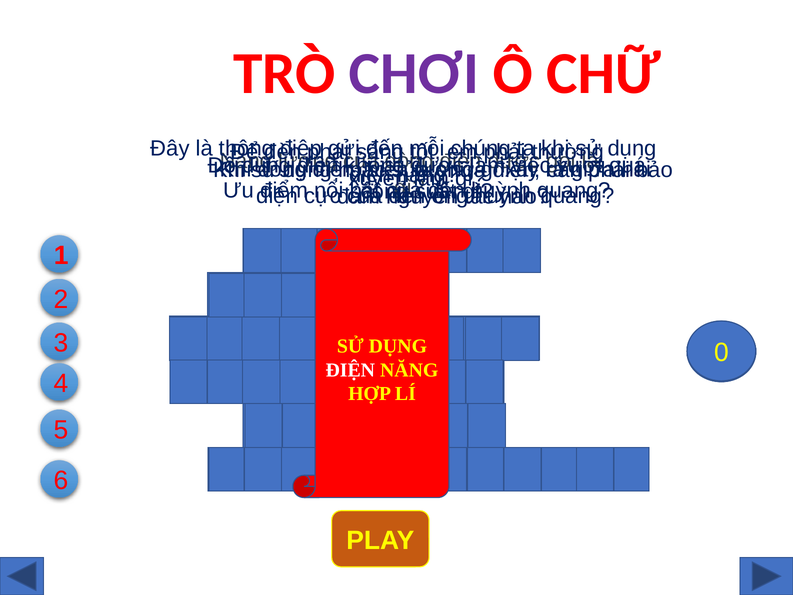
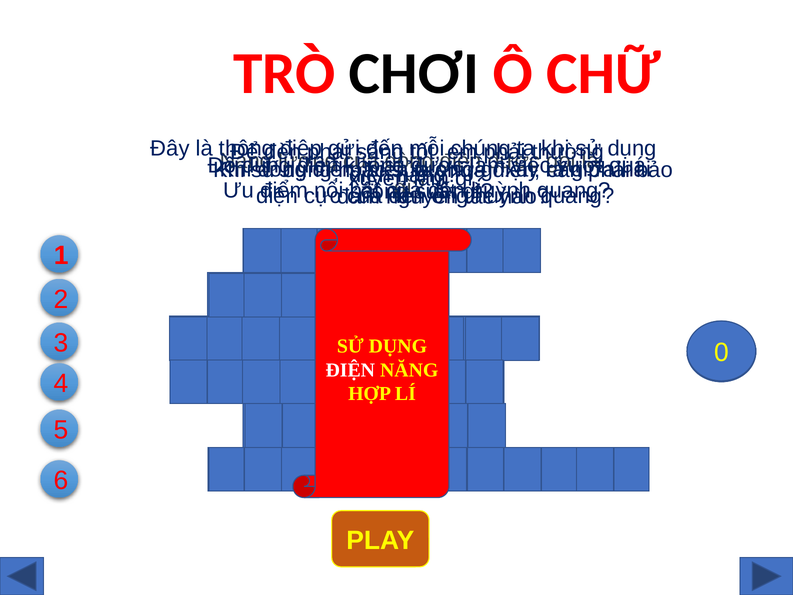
CHƠI colour: purple -> black (414, 74)
